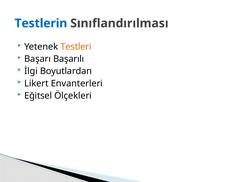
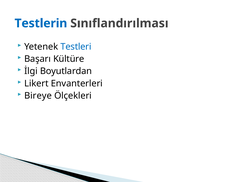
Testleri colour: orange -> blue (76, 47)
Başarılı: Başarılı -> Kültüre (69, 59)
Eğitsel: Eğitsel -> Bireye (38, 96)
